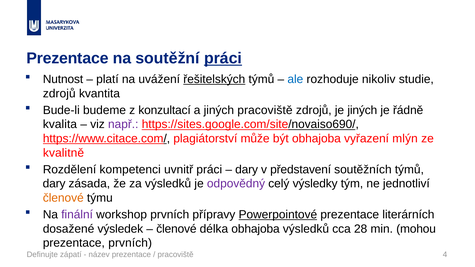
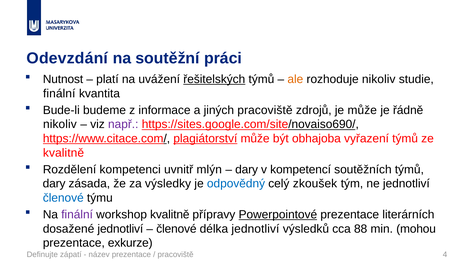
Prezentace: Prezentace -> Odevzdání (67, 58)
práci underline: present -> none (223, 58)
ale colour: blue -> orange (295, 79)
zdrojů: zdrojů -> finální (59, 94)
konzultací: konzultací -> informace (164, 110)
je jiných: jiných -> může (362, 110)
kvalita: kvalita -> nikoliv (60, 124)
plagiátorství underline: none -> present (205, 139)
vyřazení mlýn: mlýn -> týmů (405, 139)
uvnitř práci: práci -> mlýn (209, 170)
představení: představení -> kompetencí (301, 170)
za výsledků: výsledků -> výsledky (168, 184)
odpovědný colour: purple -> blue (236, 184)
výsledky: výsledky -> zkoušek (315, 184)
členové colour: orange -> blue (63, 198)
workshop prvních: prvních -> kvalitně (170, 215)
dosažené výsledek: výsledek -> jednotliví (120, 229)
délka obhajoba: obhajoba -> jednotliví (255, 229)
28: 28 -> 88 (361, 229)
prezentace prvních: prvních -> exkurze (130, 243)
